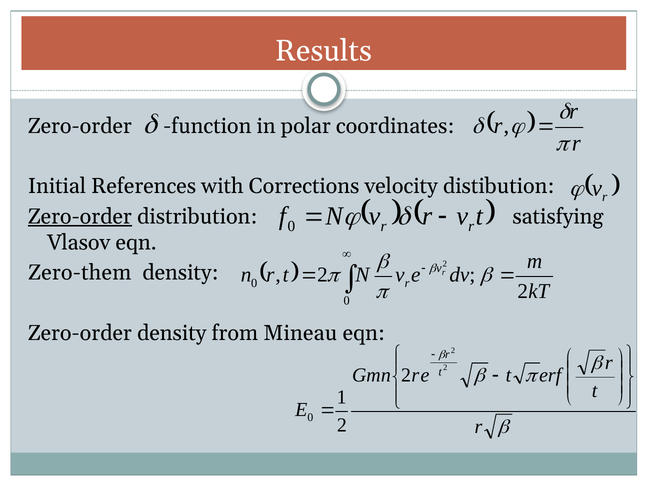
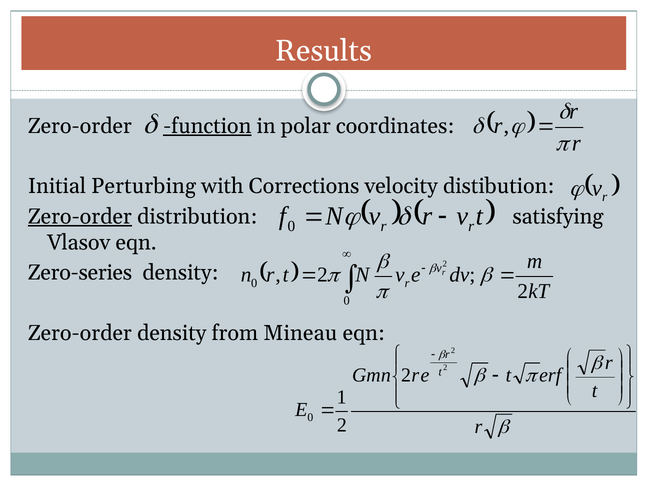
function underline: none -> present (207, 126)
References: References -> Perturbing (144, 186)
Zero-them: Zero-them -> Zero-series (80, 273)
